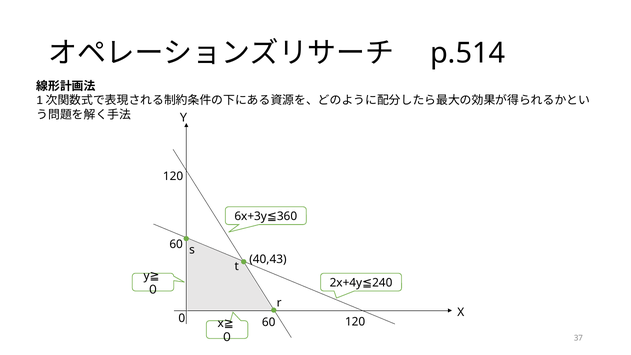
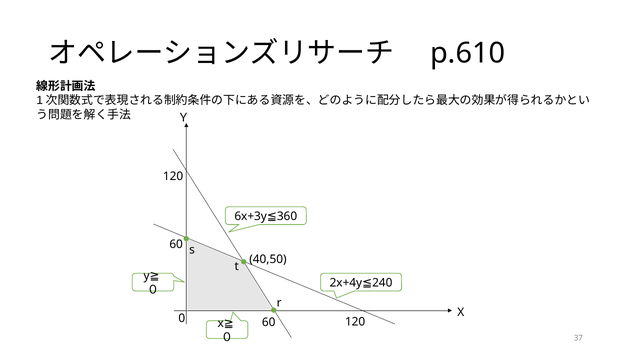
p.514: p.514 -> p.610 (468, 53)
40,43: 40,43 -> 40,50 (268, 259)
